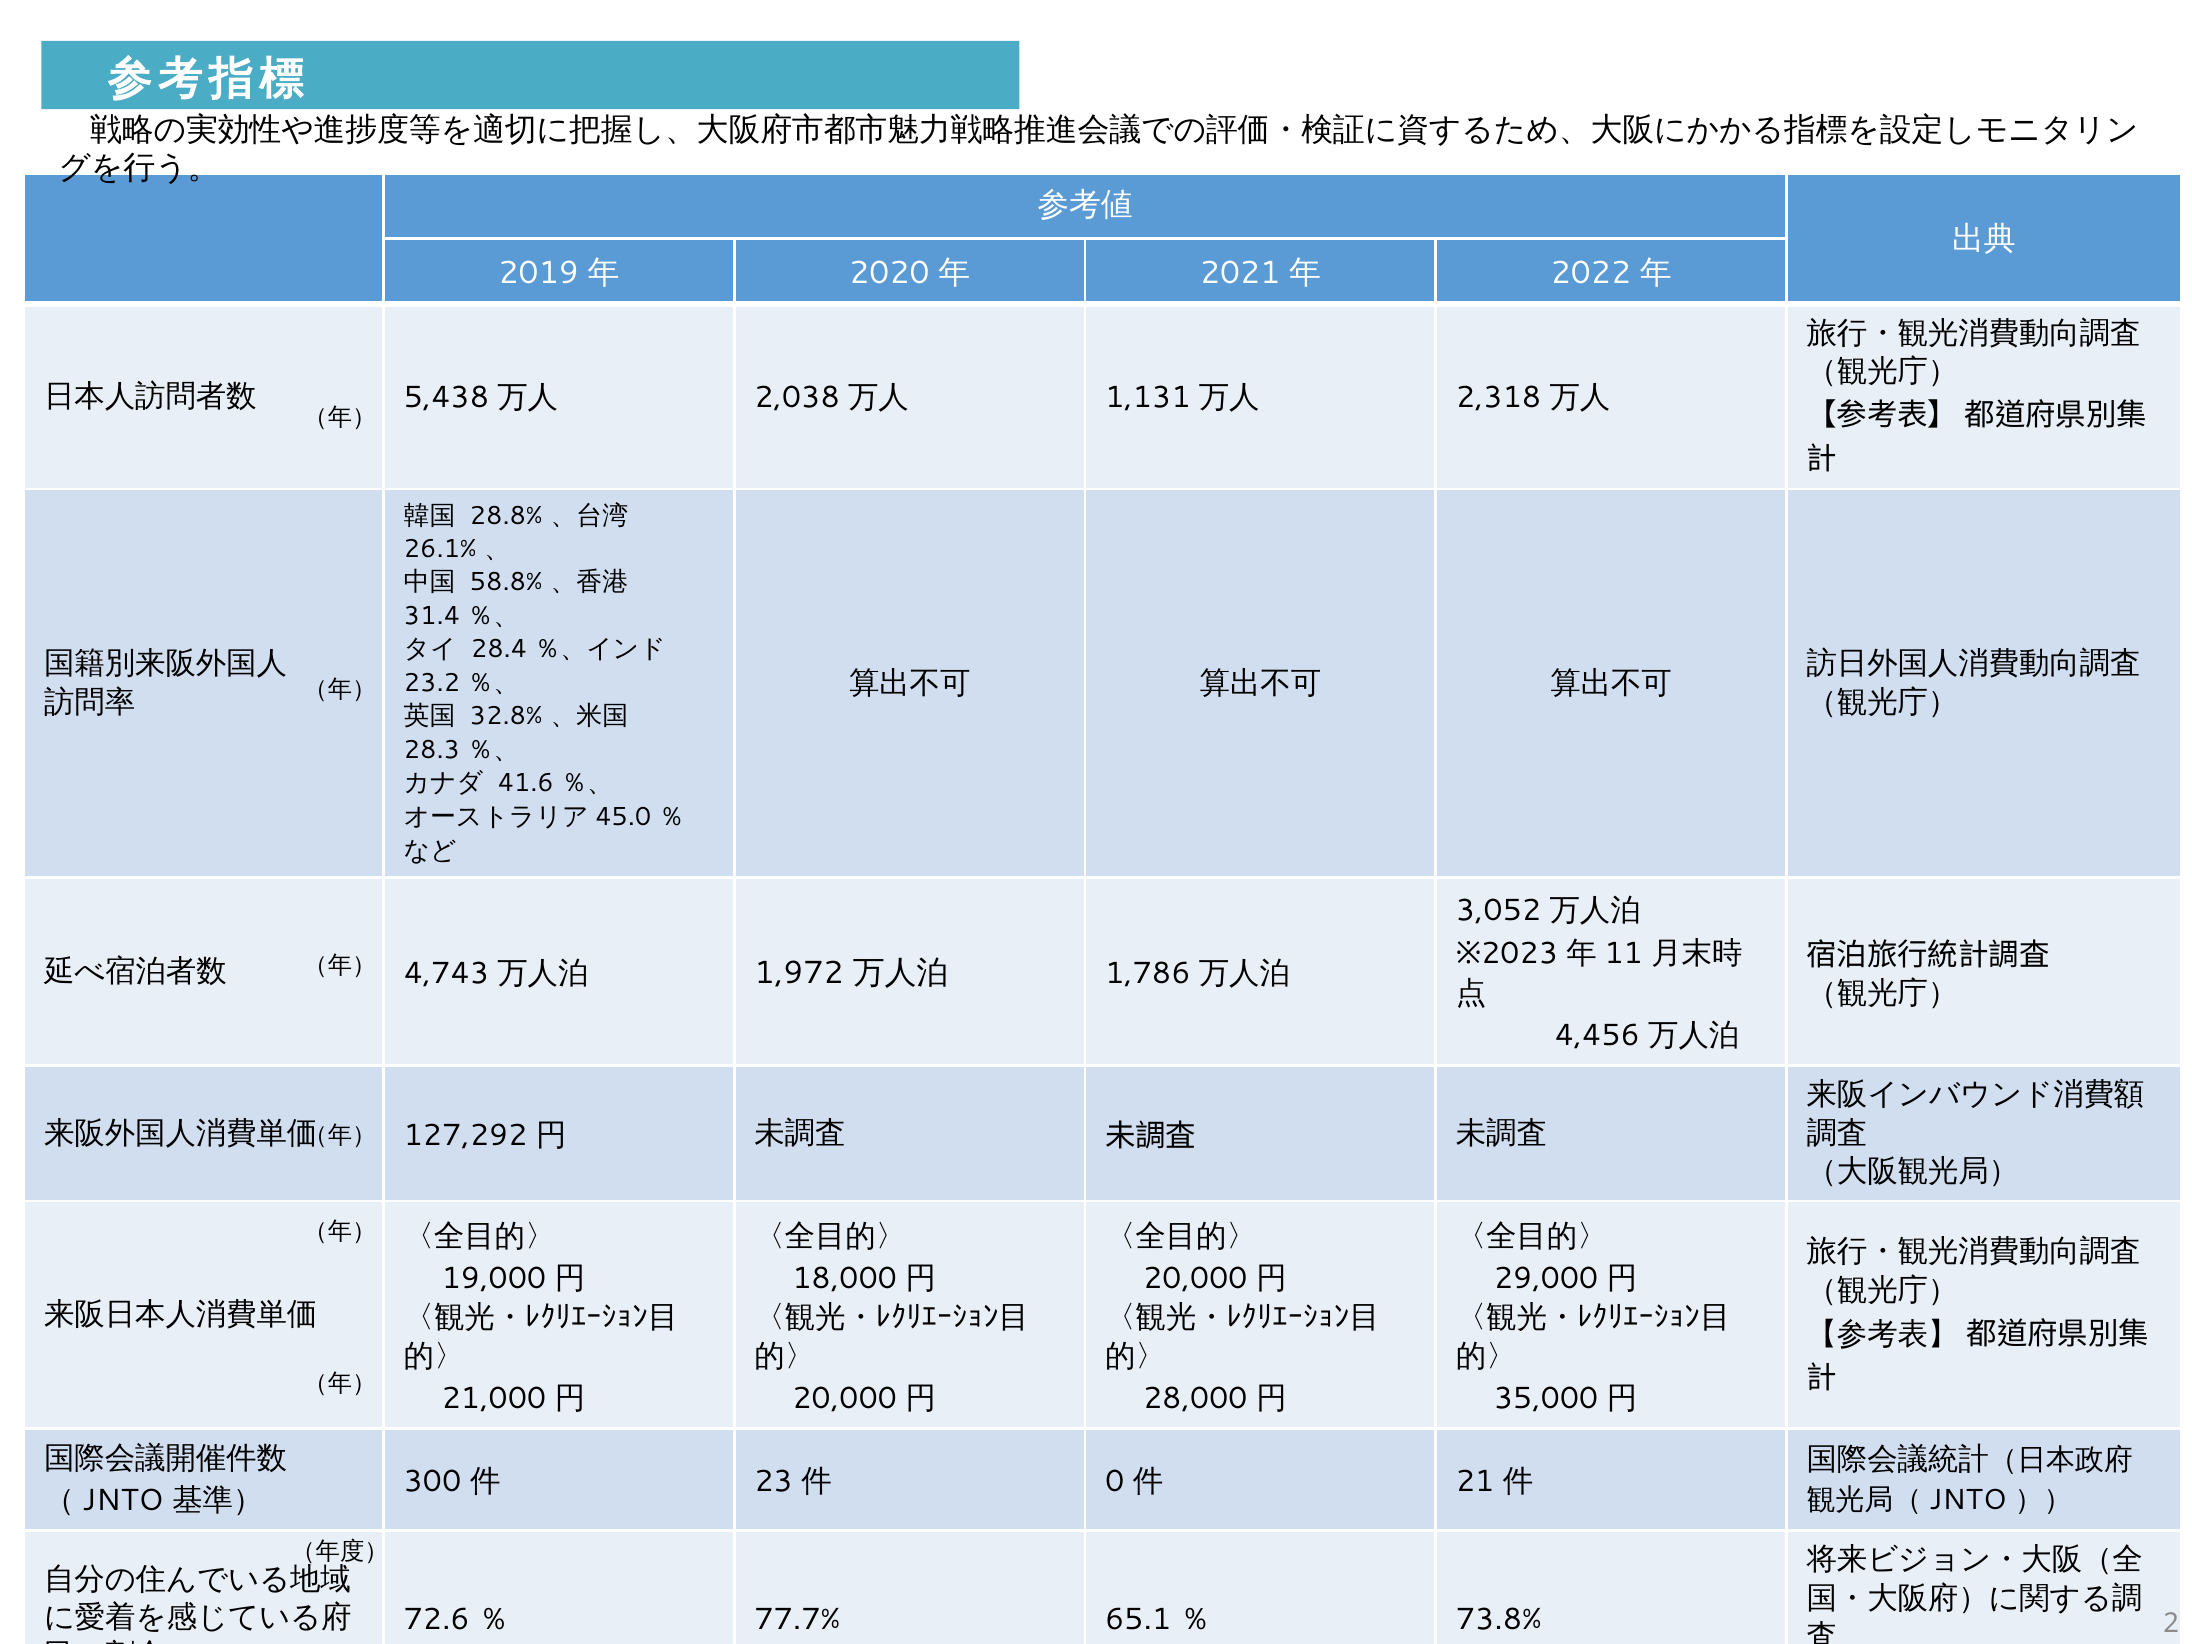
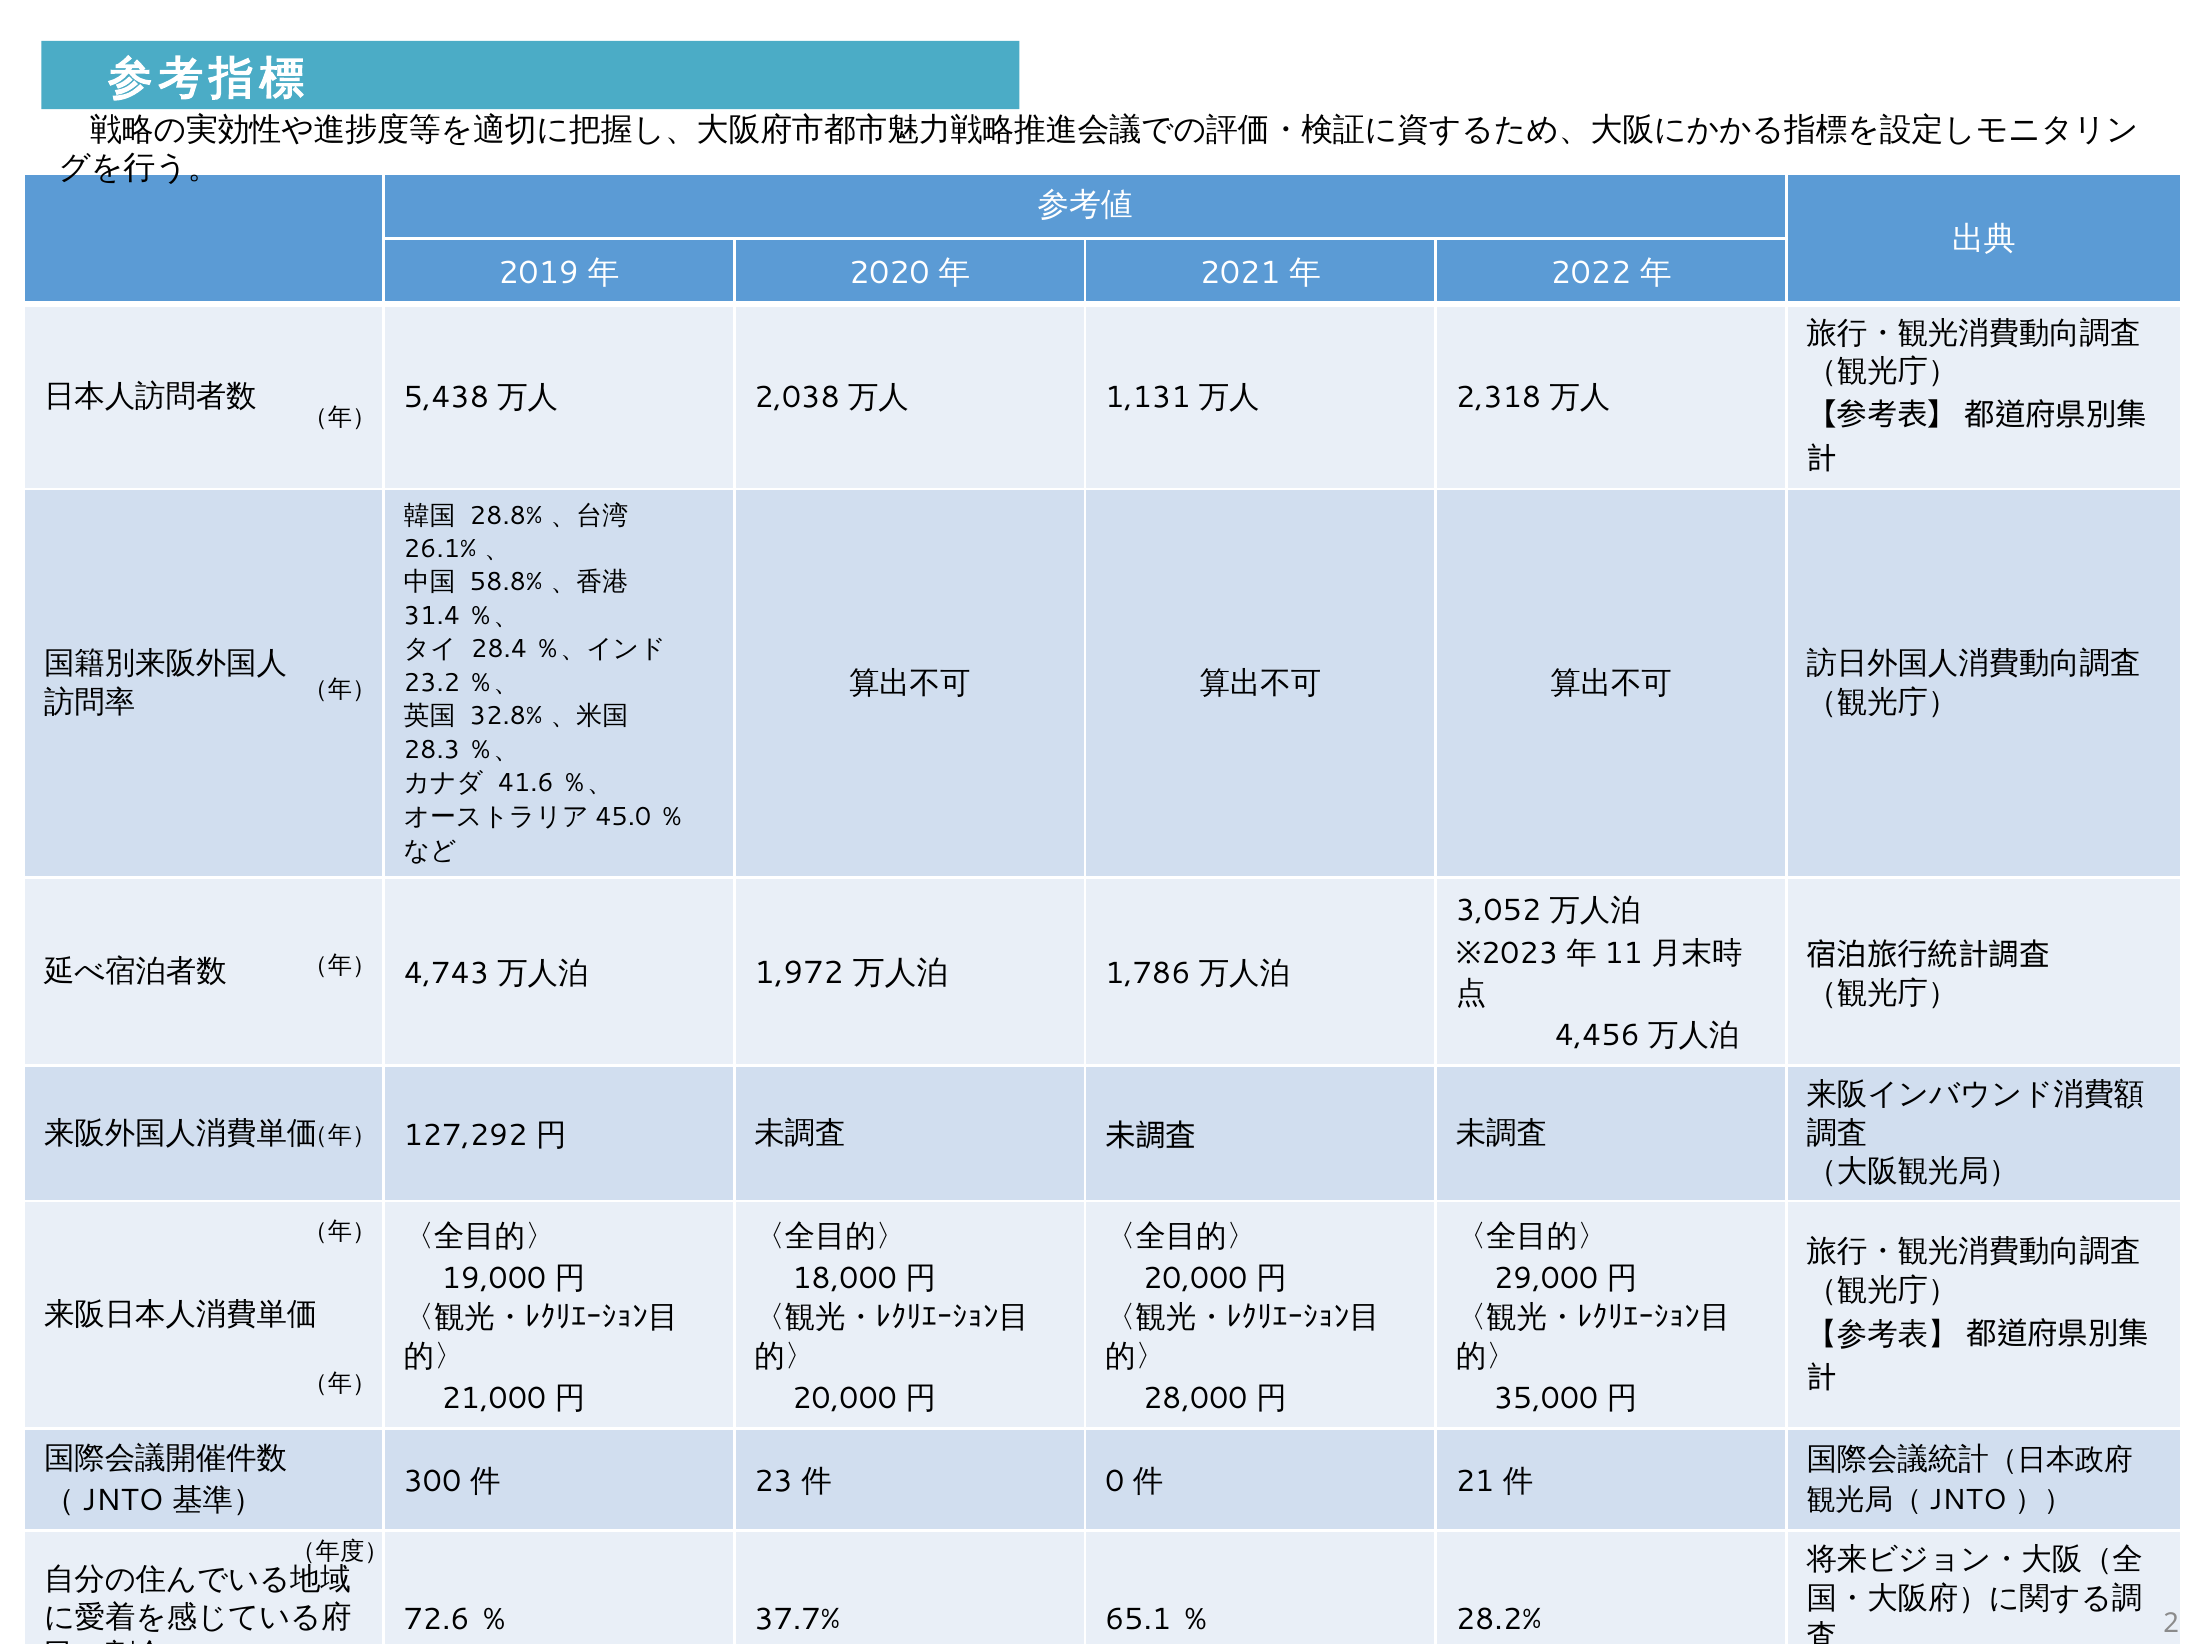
77.7%: 77.7% -> 37.7% (797, 1619)
73.8%: 73.8% -> 28.2% (1499, 1619)
